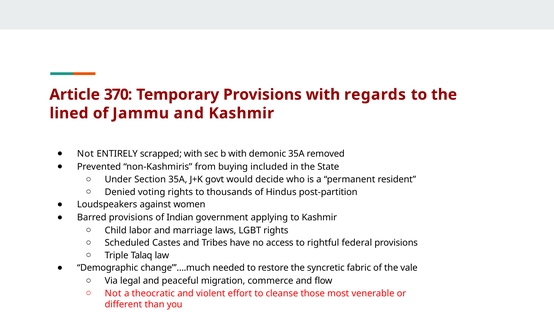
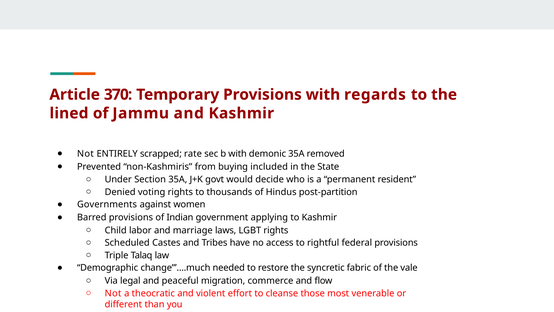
scrapped with: with -> rate (193, 153)
Loudspeakers: Loudspeakers -> Governments (107, 204)
